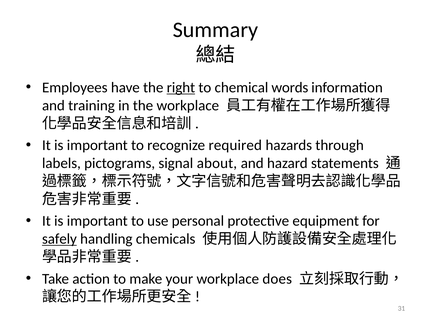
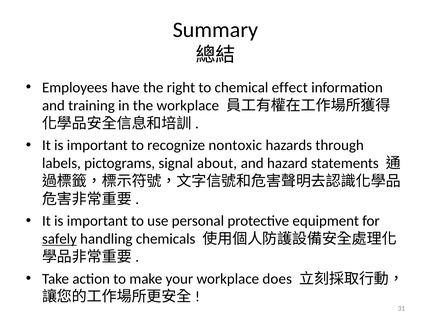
right underline: present -> none (181, 88)
words: words -> effect (290, 88)
required: required -> nontoxic (235, 145)
